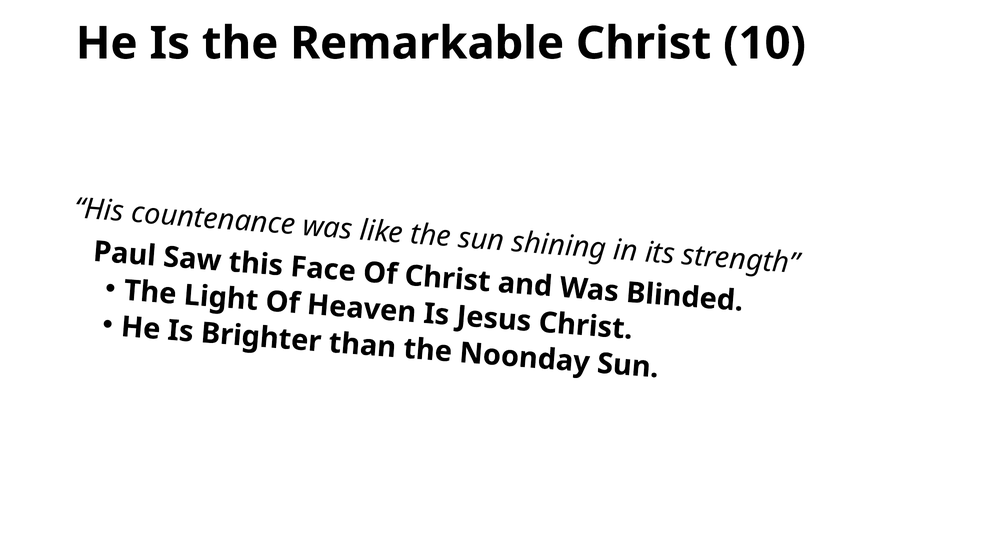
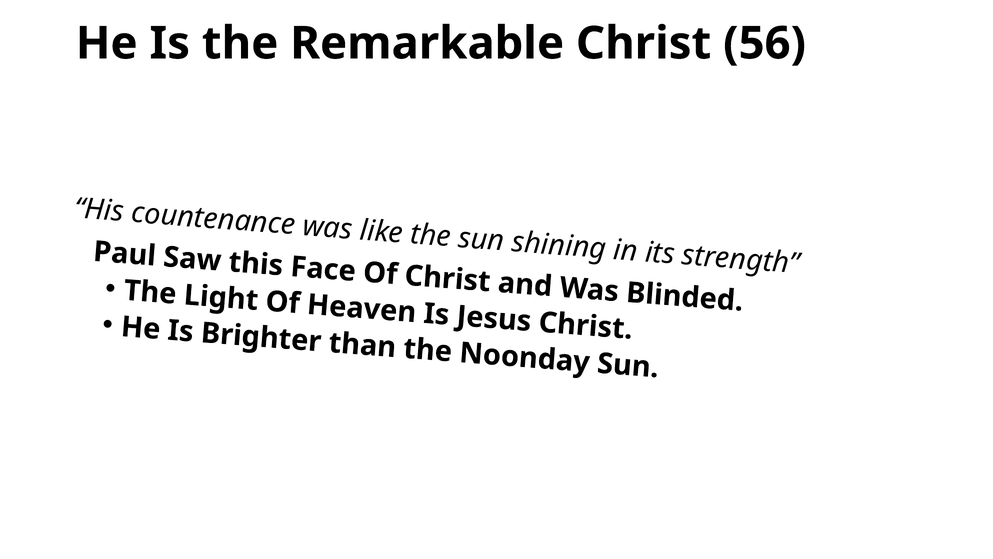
10: 10 -> 56 (765, 43)
